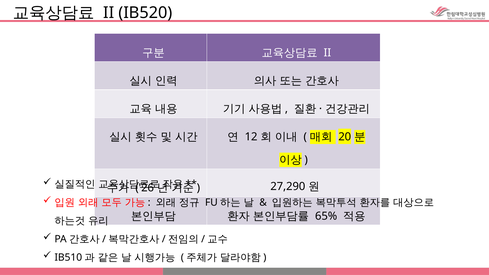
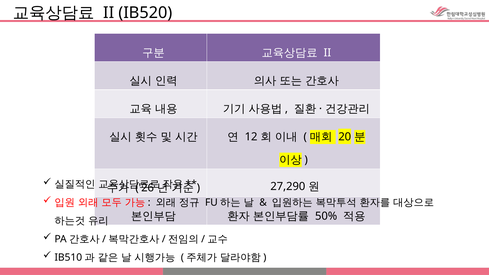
65%: 65% -> 50% (326, 216)
